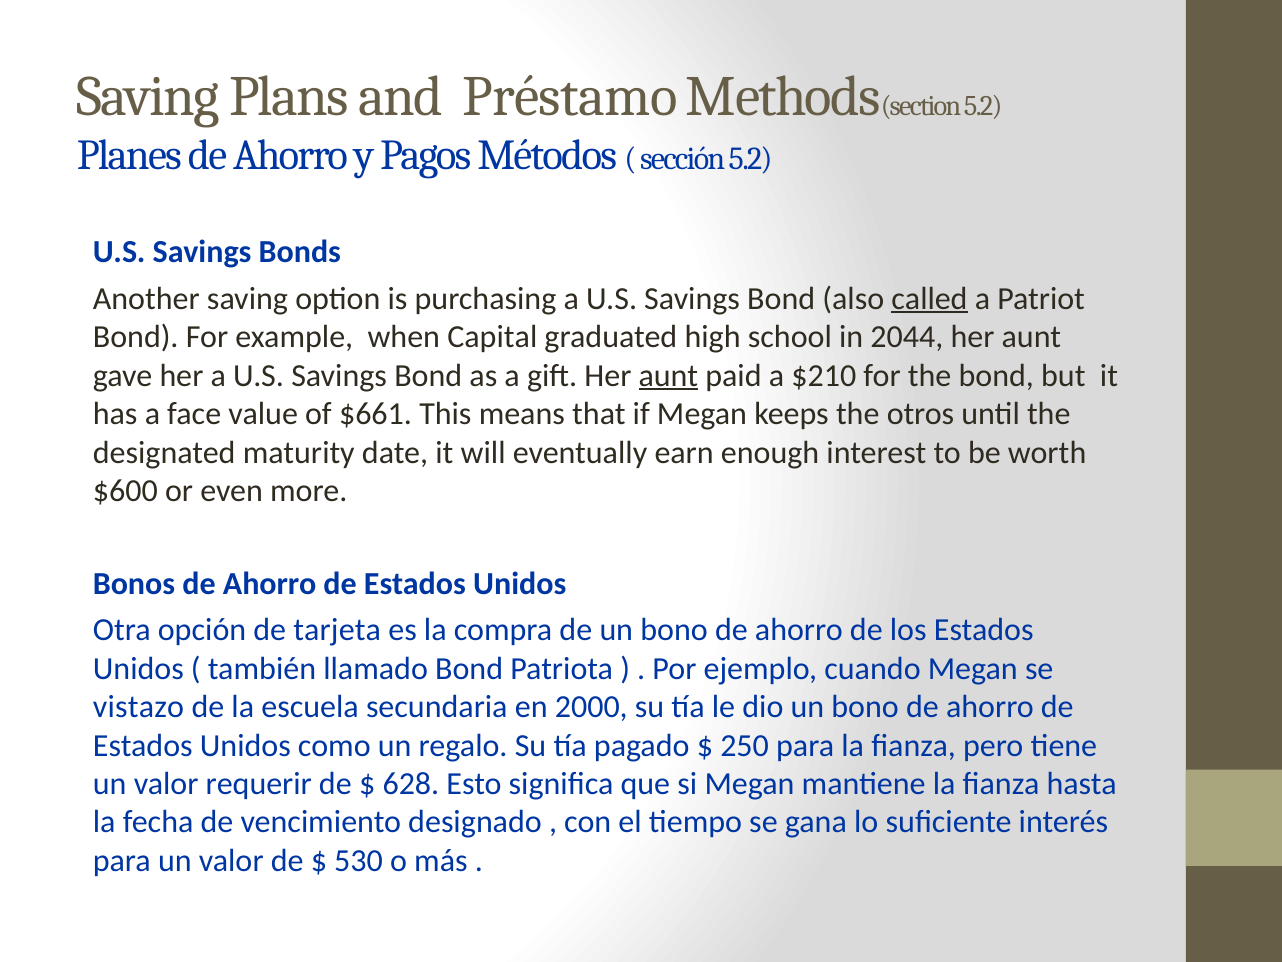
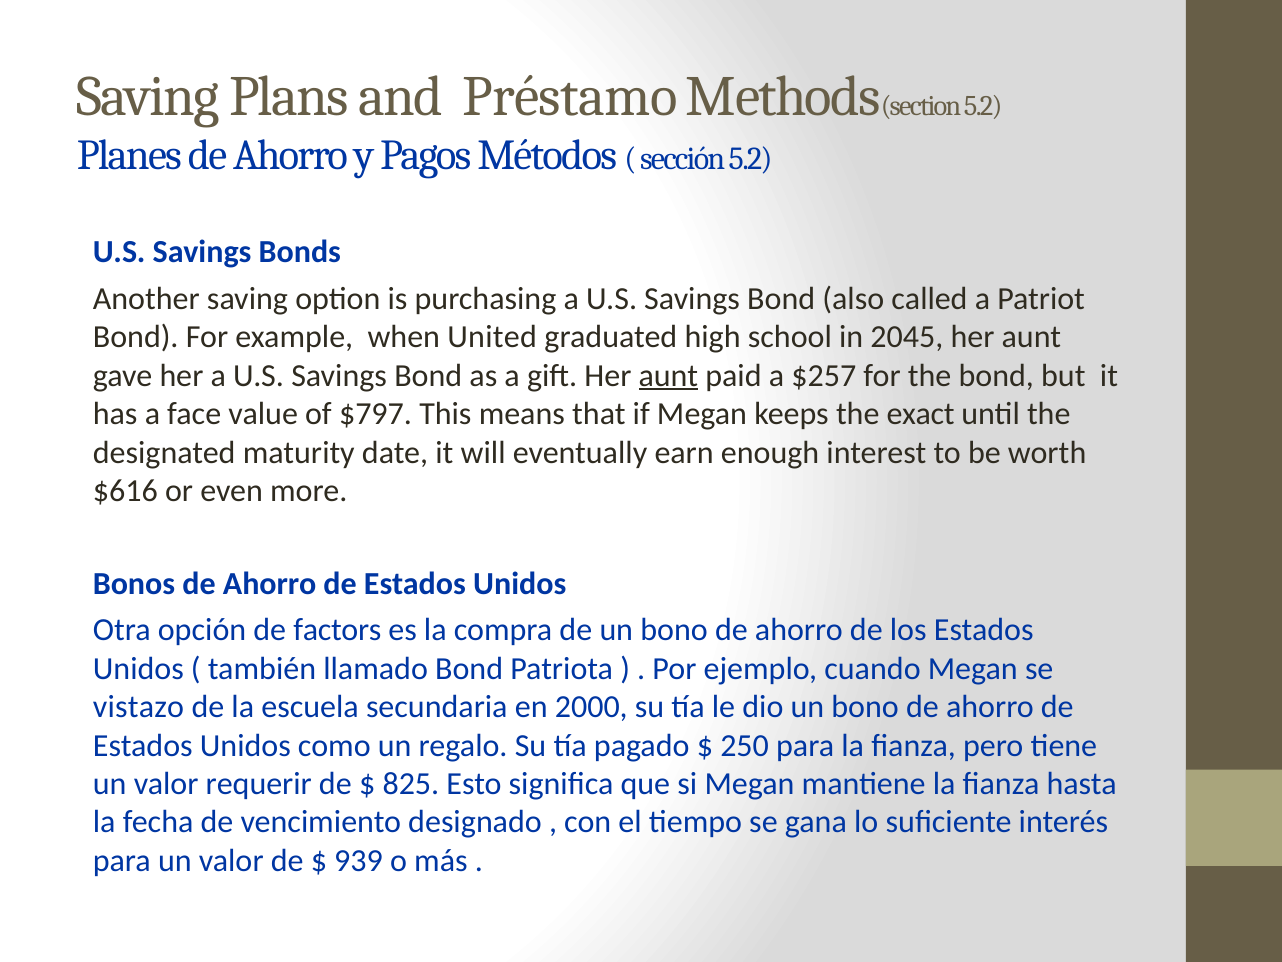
called underline: present -> none (930, 299)
Capital: Capital -> United (492, 337)
2044: 2044 -> 2045 (907, 337)
$210: $210 -> $257 (824, 375)
$661: $661 -> $797 (376, 414)
otros: otros -> exact (921, 414)
$600: $600 -> $616 (125, 491)
tarjeta: tarjeta -> factors (337, 630)
628: 628 -> 825 (411, 784)
530: 530 -> 939 (359, 860)
